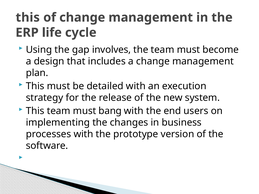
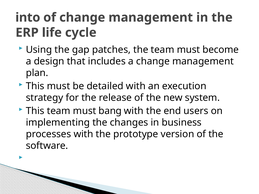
this: this -> into (28, 17)
involves: involves -> patches (111, 50)
